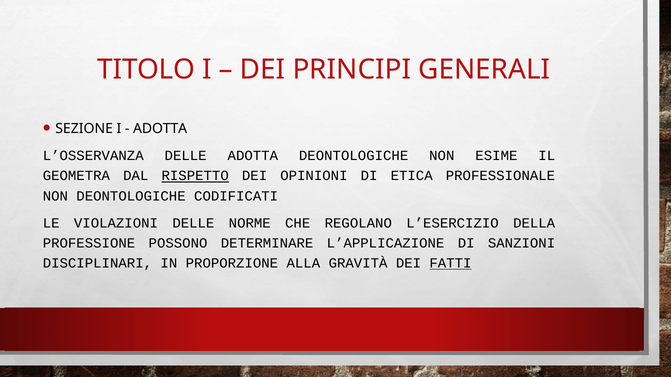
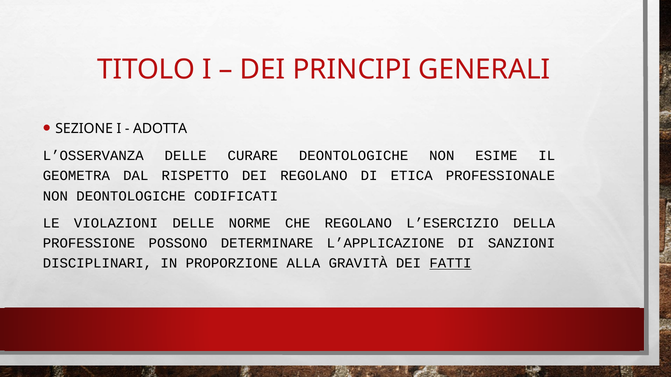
DELLE ADOTTA: ADOTTA -> CURARE (253, 156)
RISPETTO underline: present -> none (195, 176)
DEI OPINIONI: OPINIONI -> REGOLANO (314, 176)
